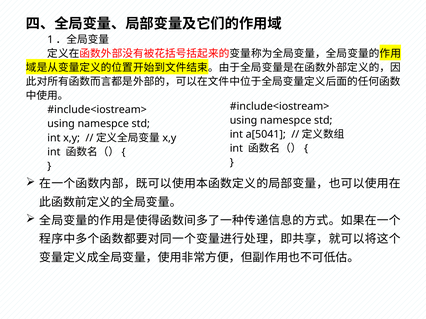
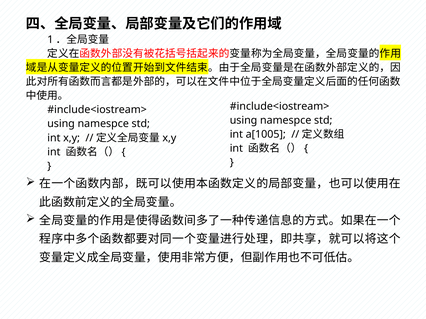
a[5041: a[5041 -> a[1005 (266, 135)
